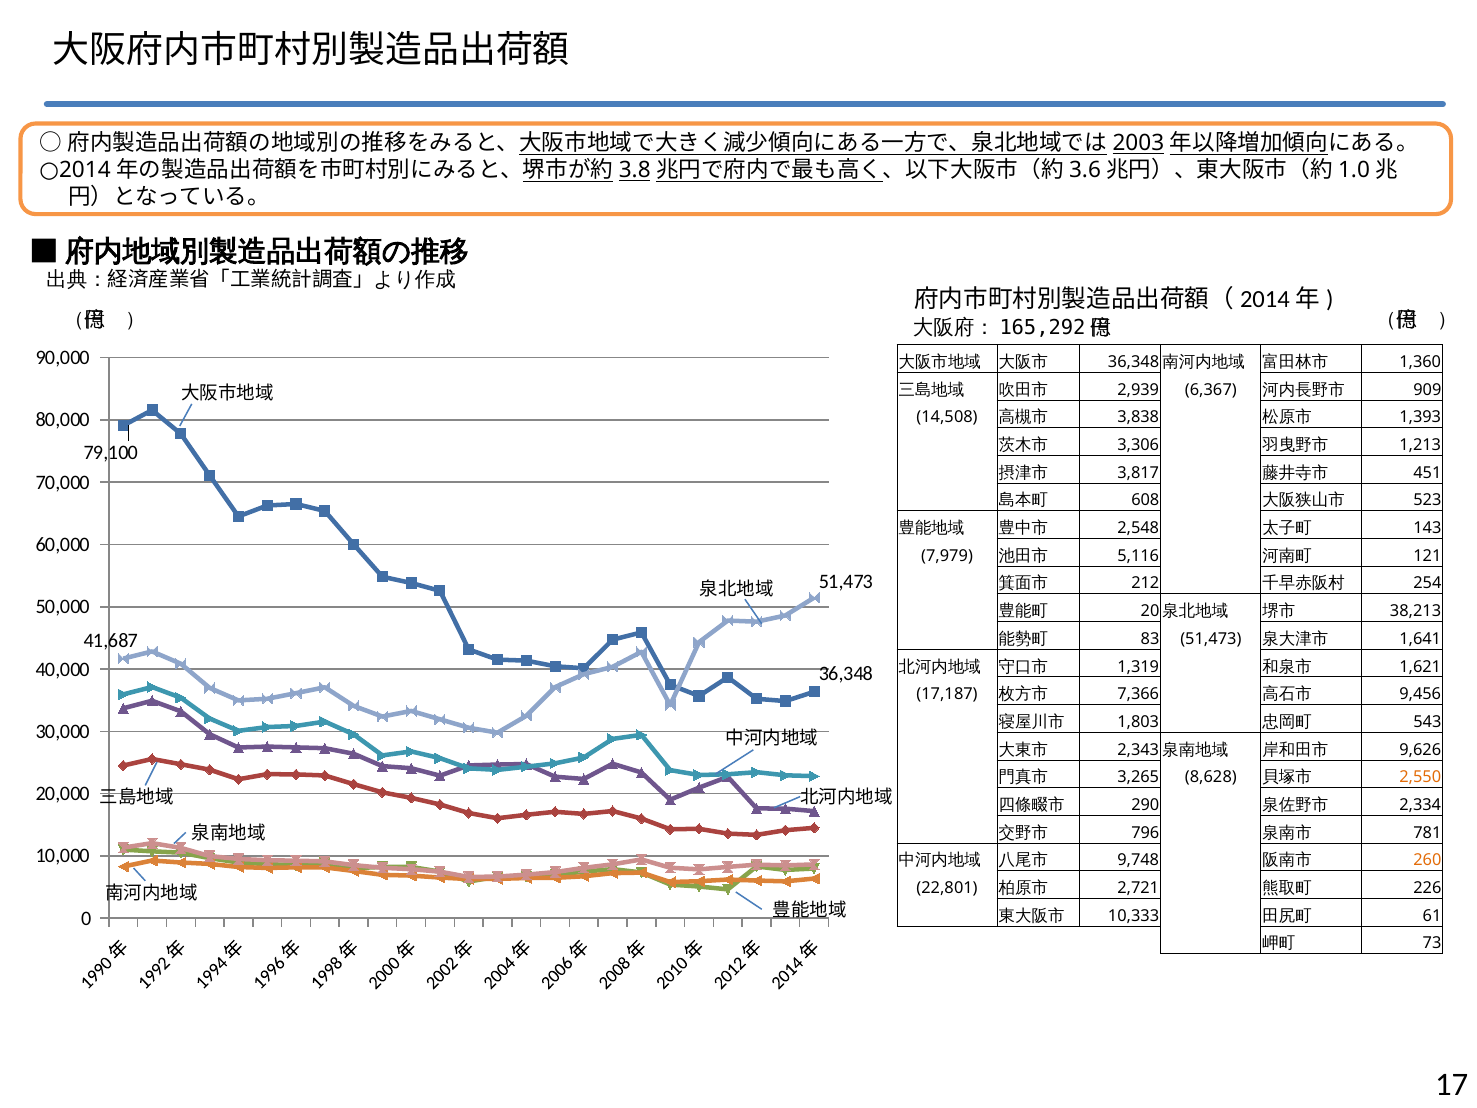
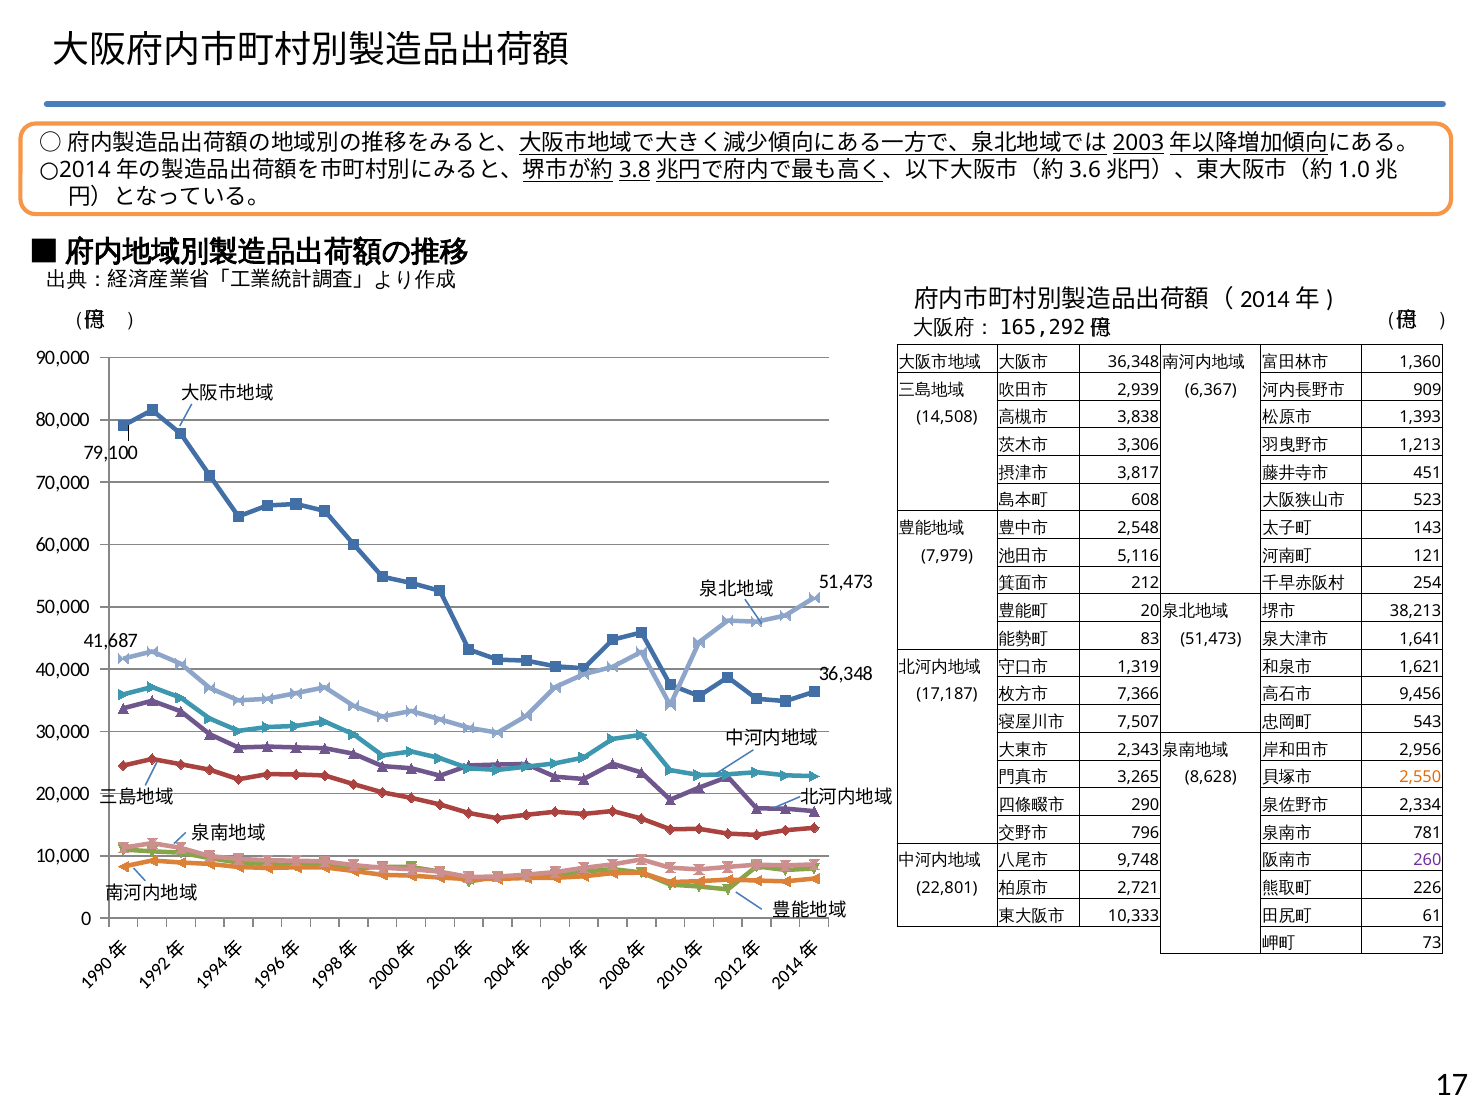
1,803: 1,803 -> 7,507 (1138, 722)
9,626: 9,626 -> 2,956 (1420, 749)
260 colour: orange -> purple (1427, 860)
